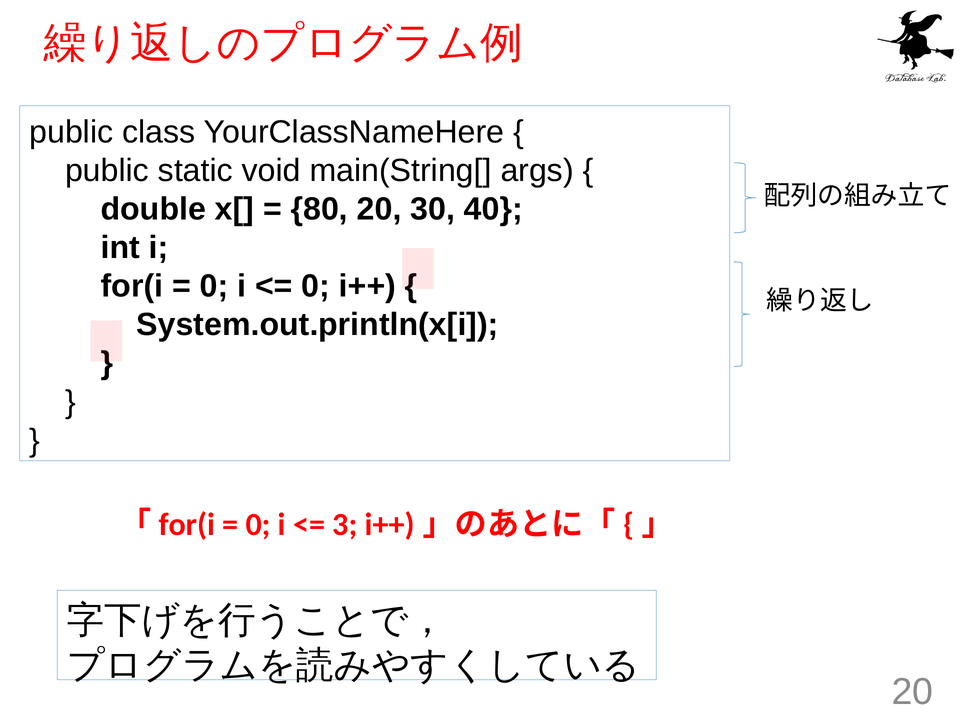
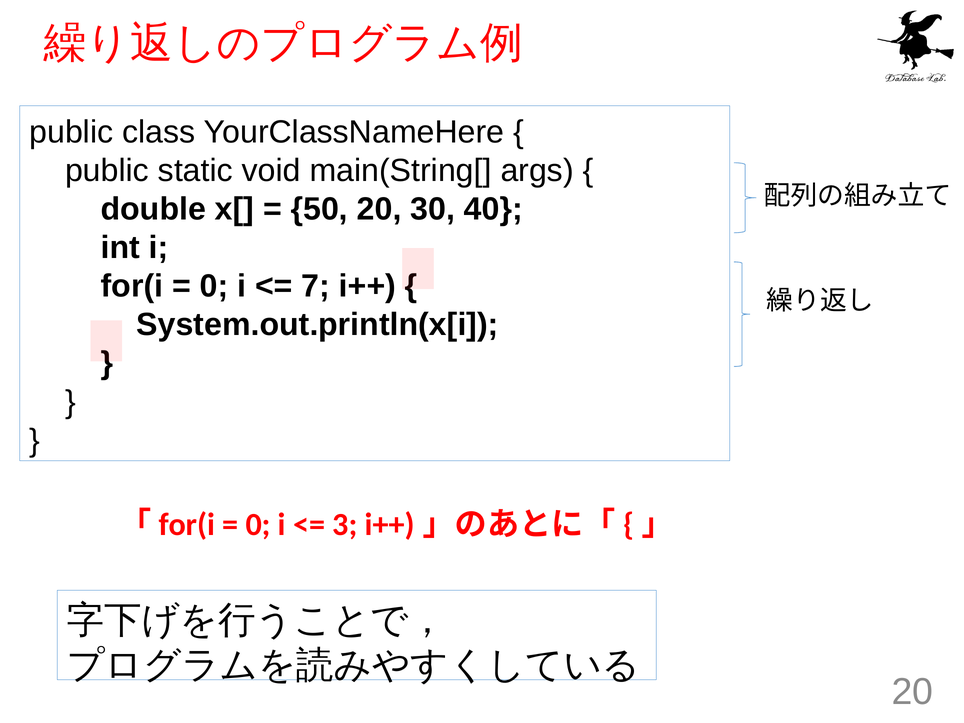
80: 80 -> 50 (319, 209)
0: 0 -> 7 (316, 286)
